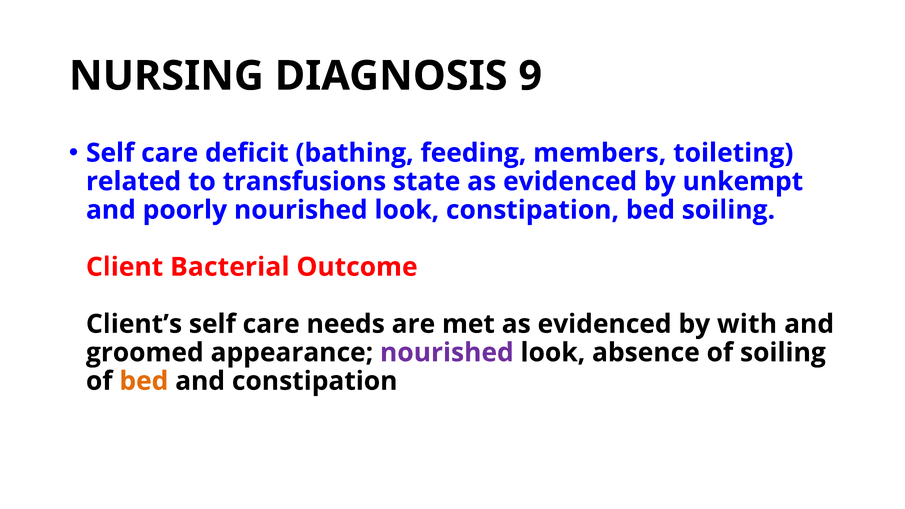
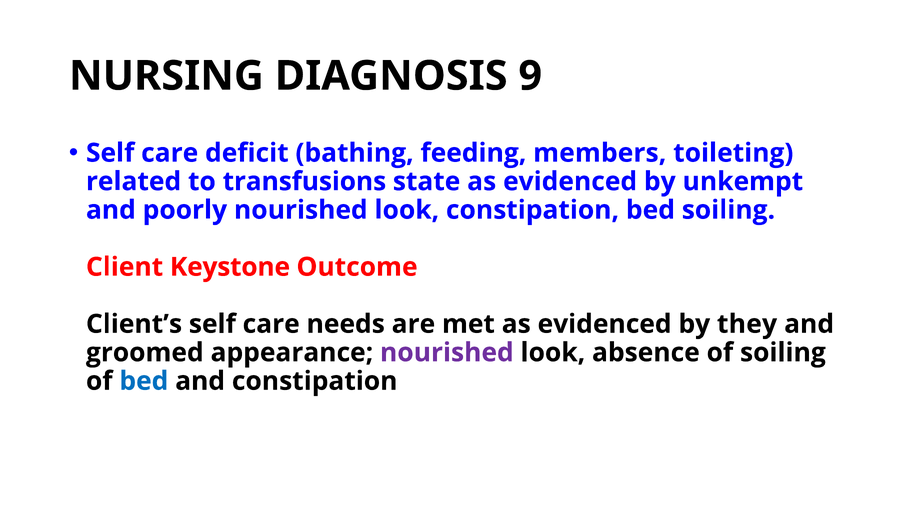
Bacterial: Bacterial -> Keystone (230, 267)
with: with -> they (747, 324)
bed colour: orange -> blue (144, 381)
